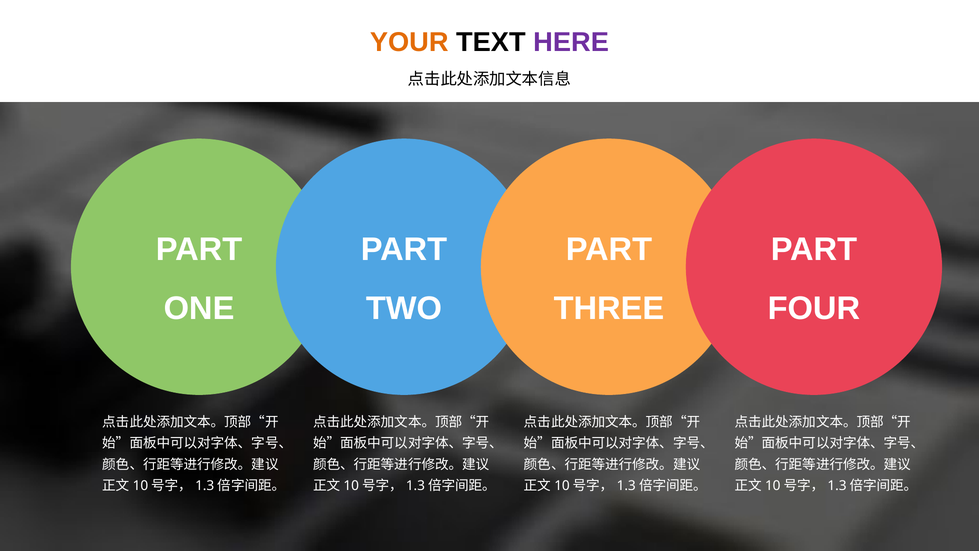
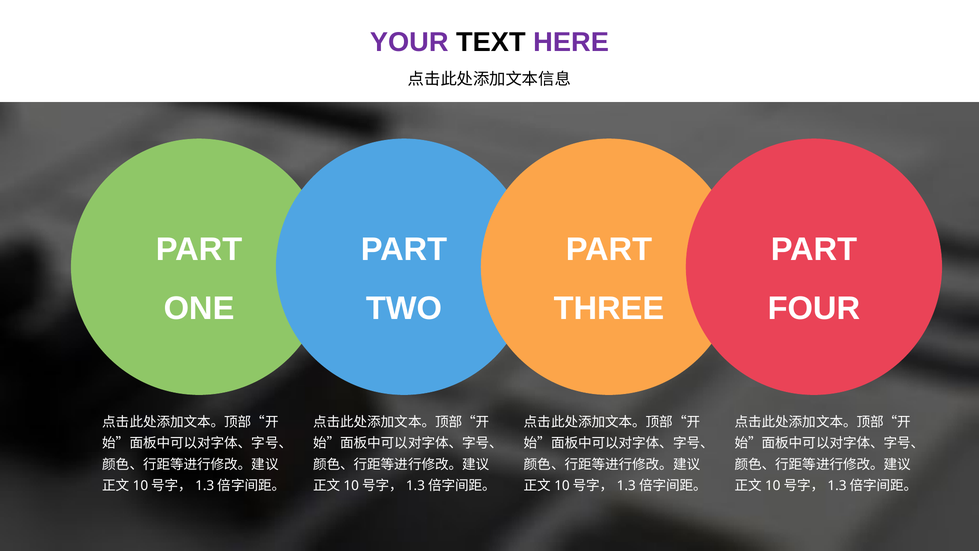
YOUR colour: orange -> purple (409, 42)
